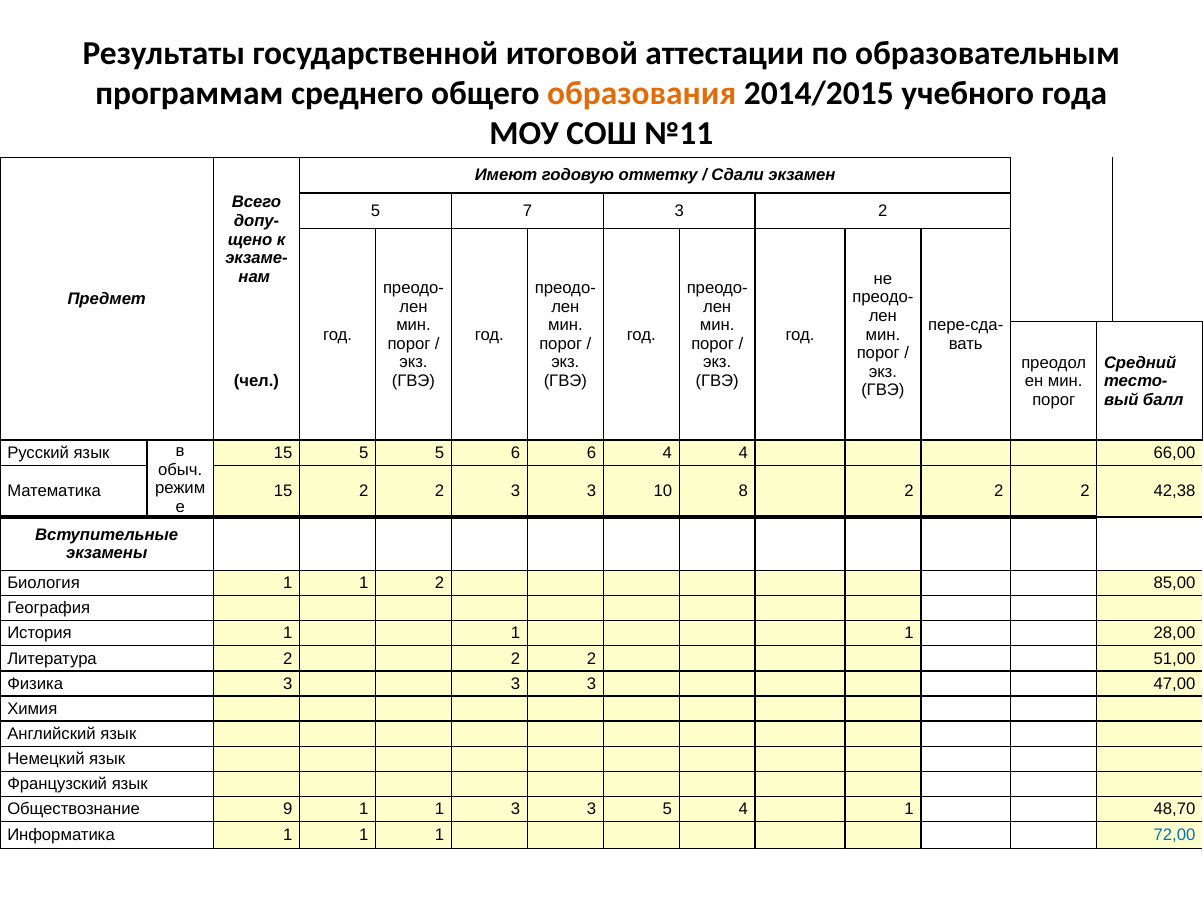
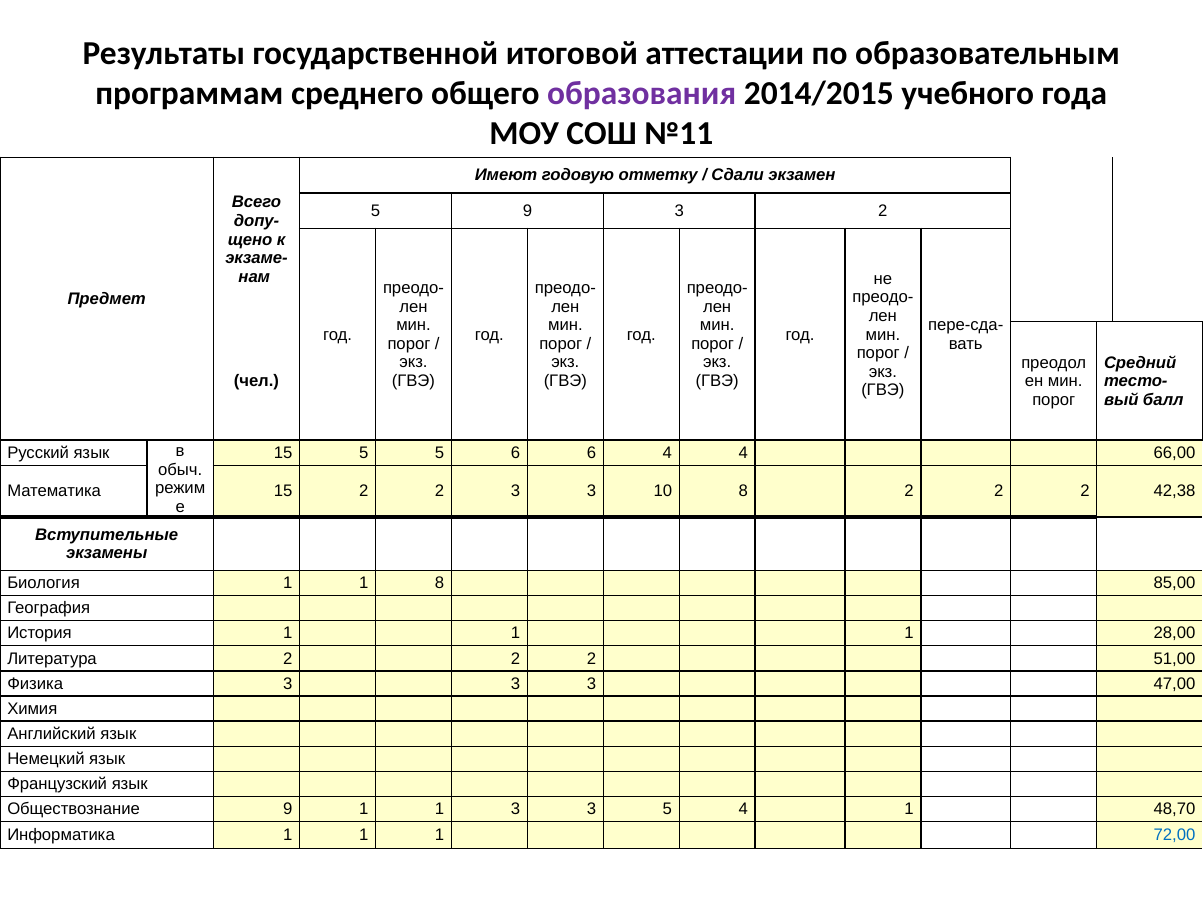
образования colour: orange -> purple (642, 94)
5 7: 7 -> 9 (527, 211)
1 2: 2 -> 8 (440, 583)
